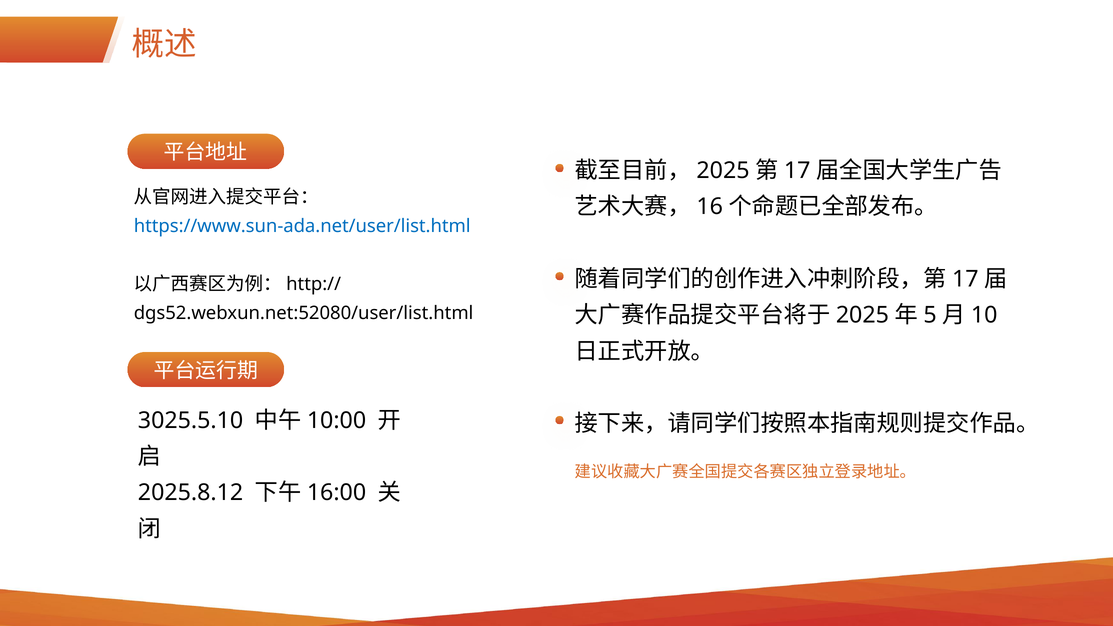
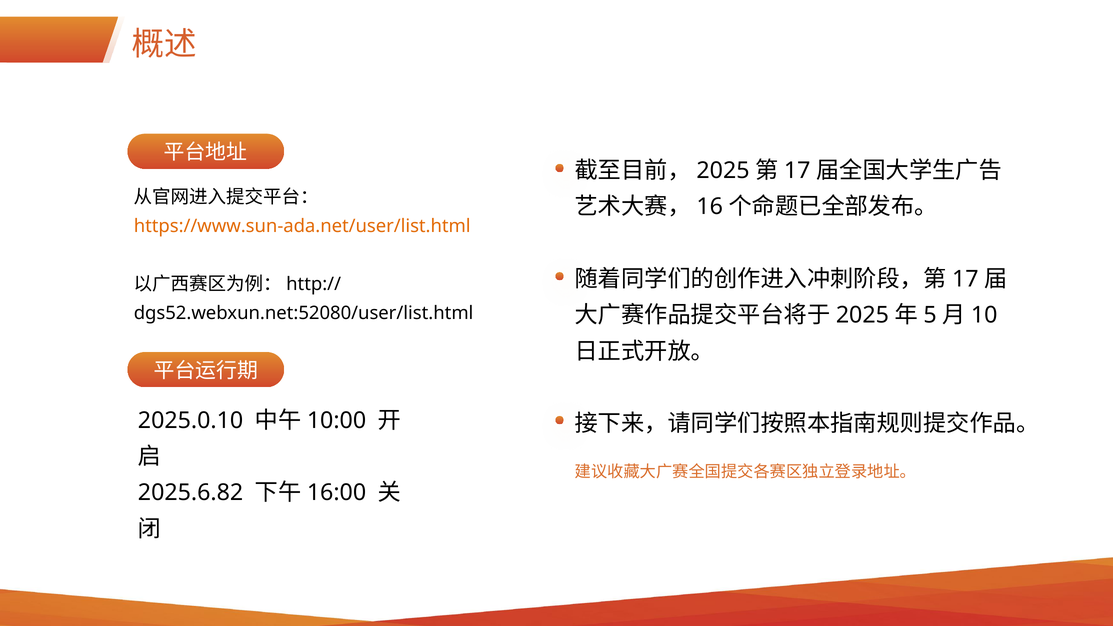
https://www.sun-ada.net/user/list.html colour: blue -> orange (302, 226)
3025.5.10: 3025.5.10 -> 2025.0.10 (191, 420)
2025.8.12: 2025.8.12 -> 2025.6.82 (191, 493)
